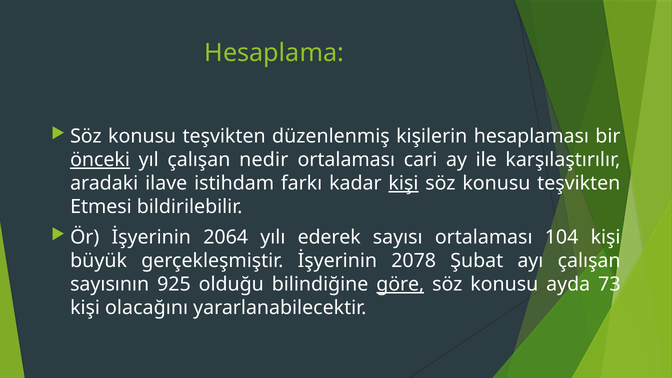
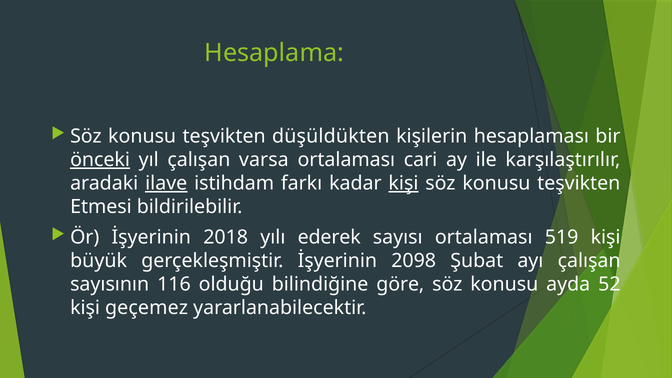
düzenlenmiş: düzenlenmiş -> düşüldükten (331, 136)
nedir: nedir -> varsa (264, 160)
ilave underline: none -> present (166, 183)
2064: 2064 -> 2018 (226, 237)
104: 104 -> 519 (562, 237)
2078: 2078 -> 2098 (414, 261)
925: 925 -> 116 (174, 284)
göre underline: present -> none (400, 284)
73: 73 -> 52 (609, 284)
olacağını: olacağını -> geçemez (147, 308)
